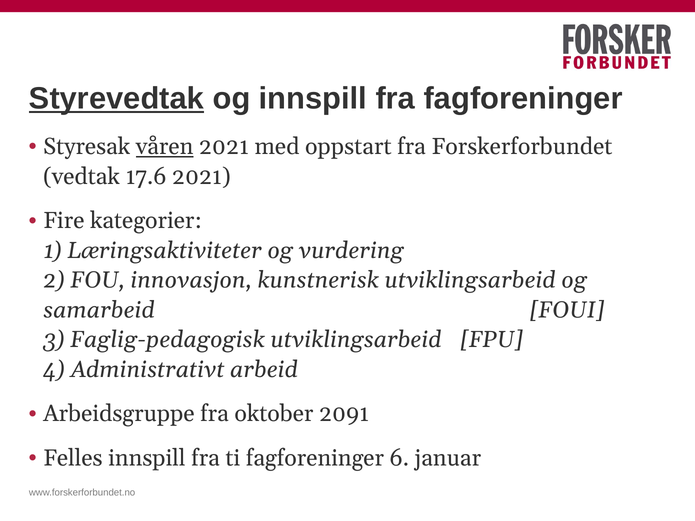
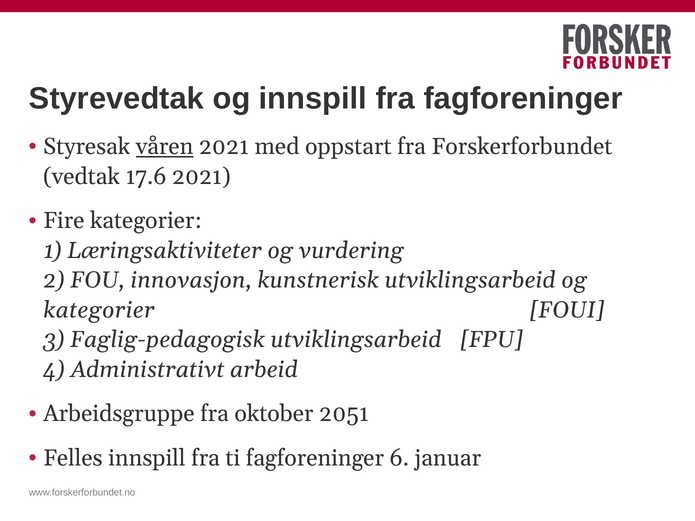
Styrevedtak underline: present -> none (116, 99)
samarbeid: samarbeid -> kategorier (99, 310)
2091: 2091 -> 2051 (344, 414)
